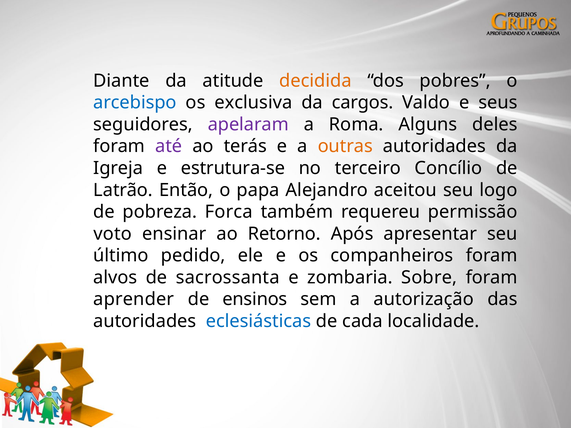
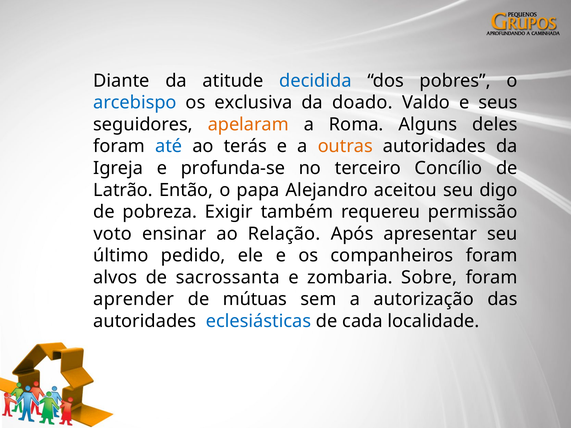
decidida colour: orange -> blue (315, 81)
cargos: cargos -> doado (362, 103)
apelaram colour: purple -> orange (248, 124)
até colour: purple -> blue (169, 146)
estrutura-se: estrutura-se -> profunda-se (233, 168)
logo: logo -> digo (498, 190)
Forca: Forca -> Exigir (229, 212)
Retorno: Retorno -> Relação (284, 234)
ensinos: ensinos -> mútuas (255, 299)
